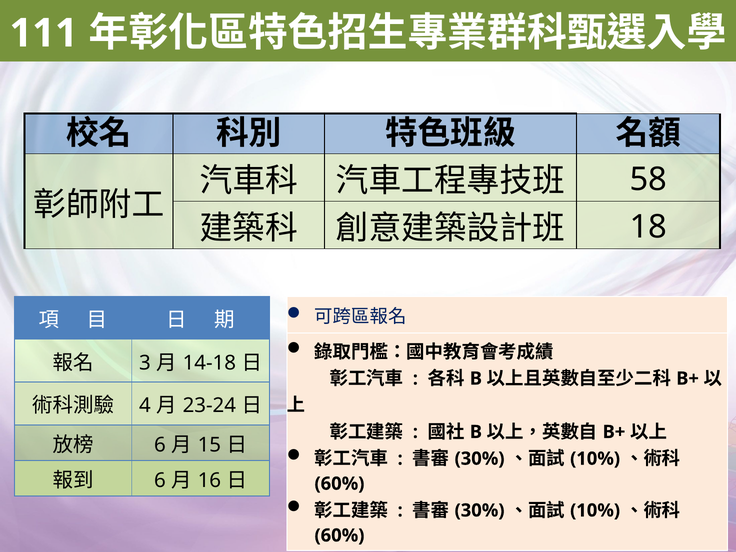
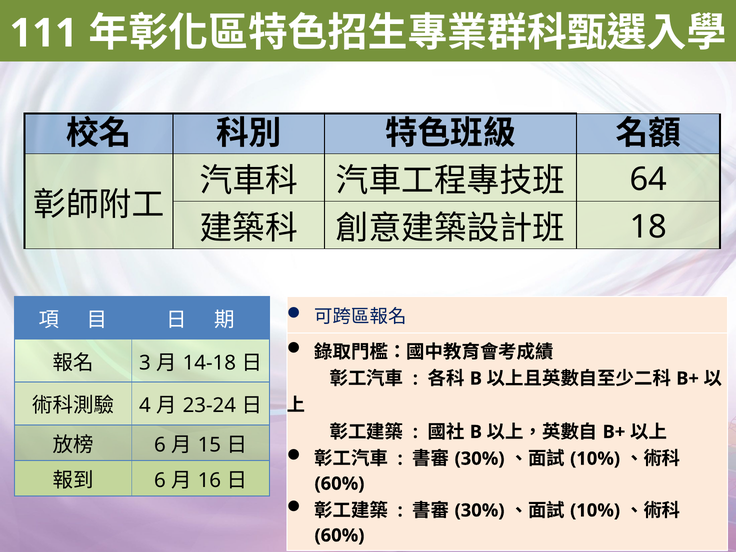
58: 58 -> 64 (648, 179)
